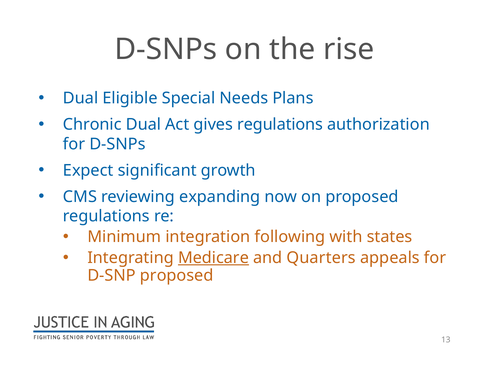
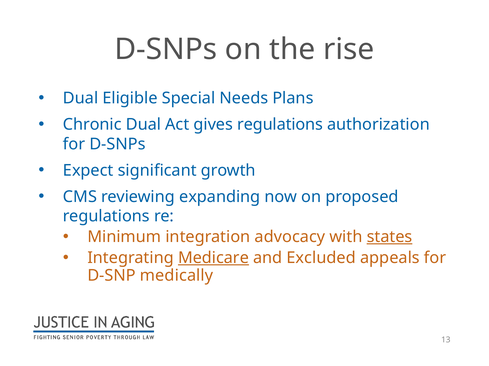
following: following -> advocacy (290, 237)
states underline: none -> present (390, 237)
Quarters: Quarters -> Excluded (321, 258)
D-SNP proposed: proposed -> medically (177, 276)
